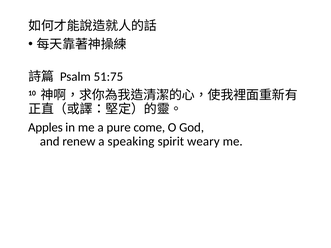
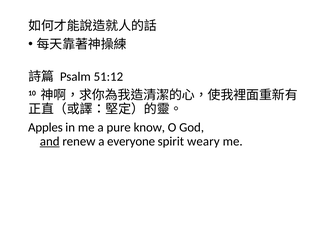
51:75: 51:75 -> 51:12 (108, 77)
come: come -> know (149, 128)
and underline: none -> present (50, 142)
speaking: speaking -> everyone (131, 142)
